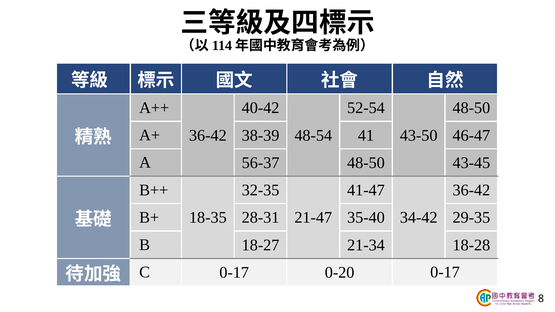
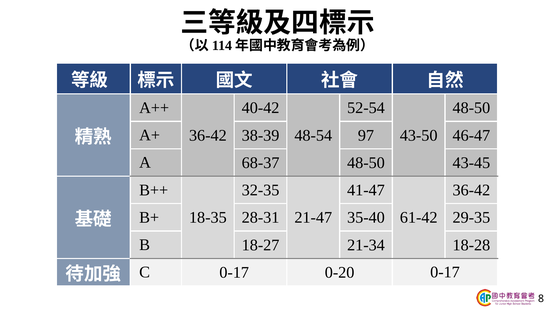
41: 41 -> 97 (366, 135)
56-37: 56-37 -> 68-37 (261, 163)
34-42: 34-42 -> 61-42 (419, 218)
